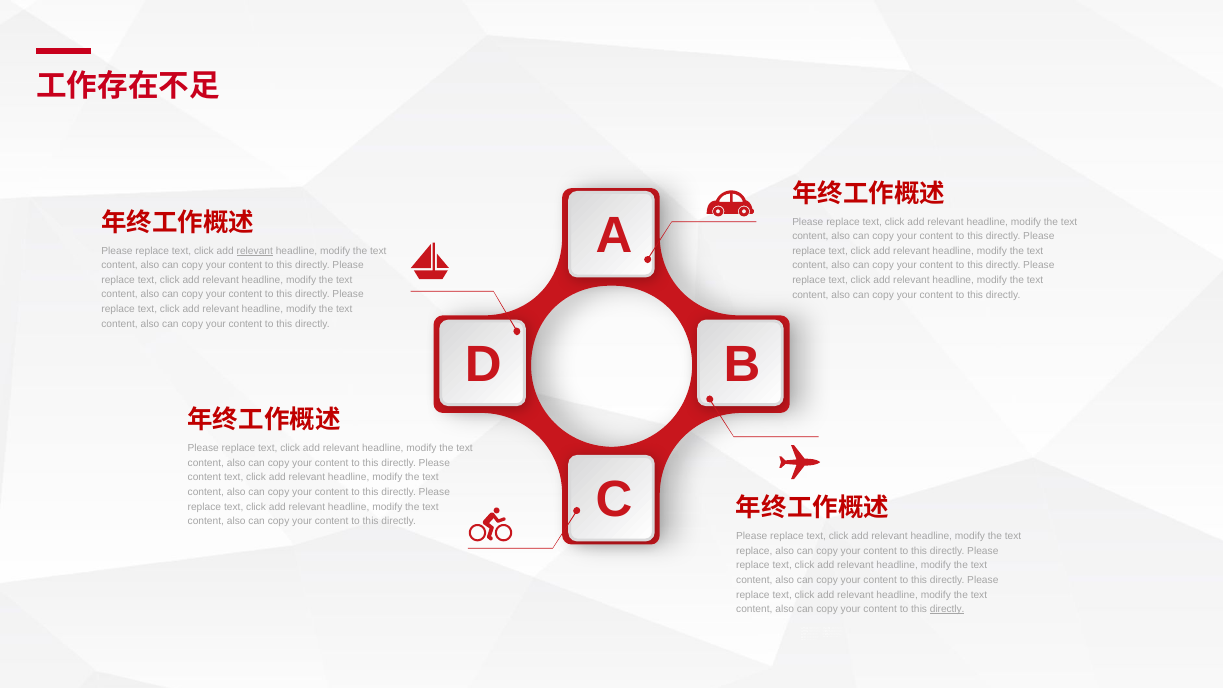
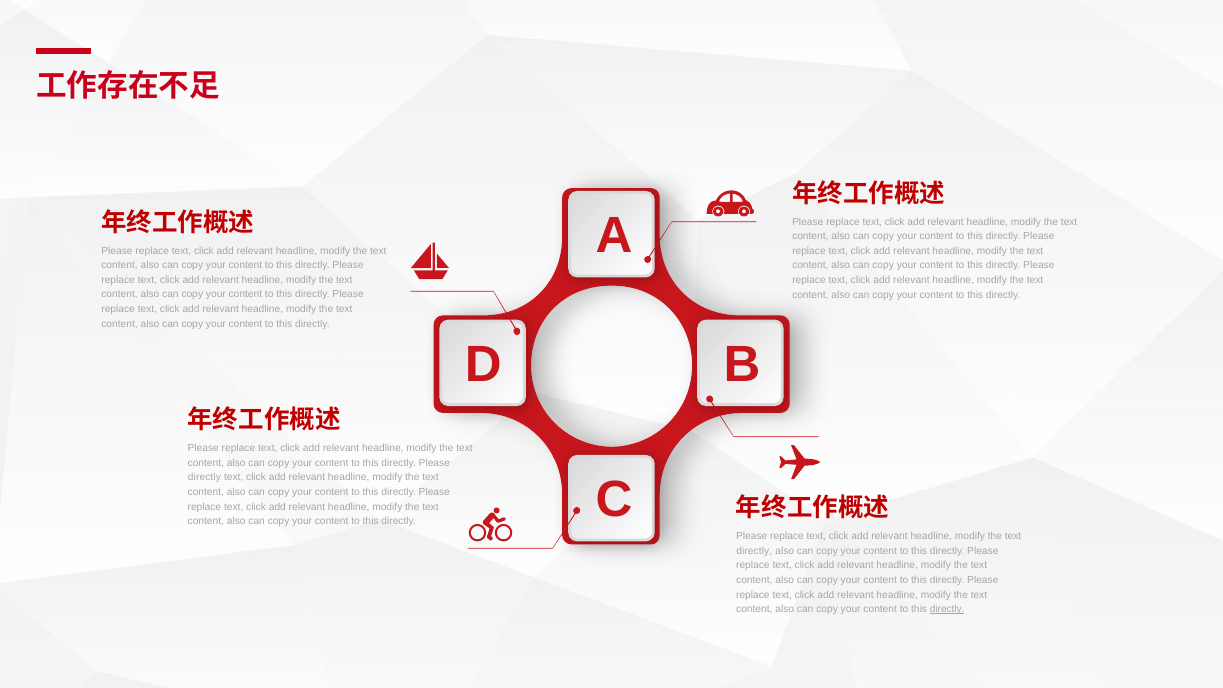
relevant underline: present -> none (255, 251)
content: content -> directly (204, 477)
replace: replace -> directly (754, 551)
